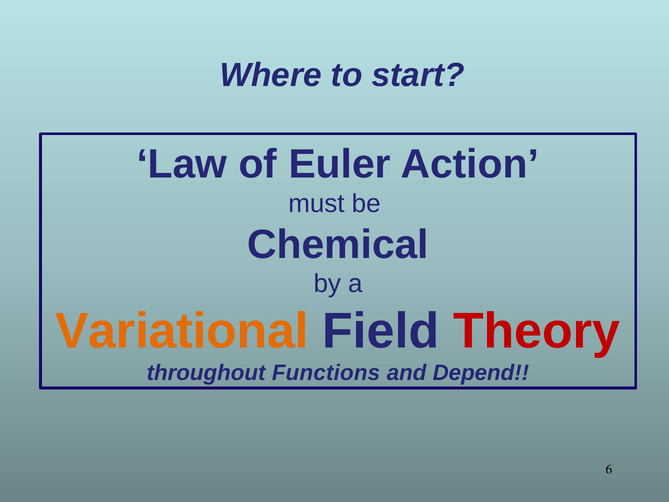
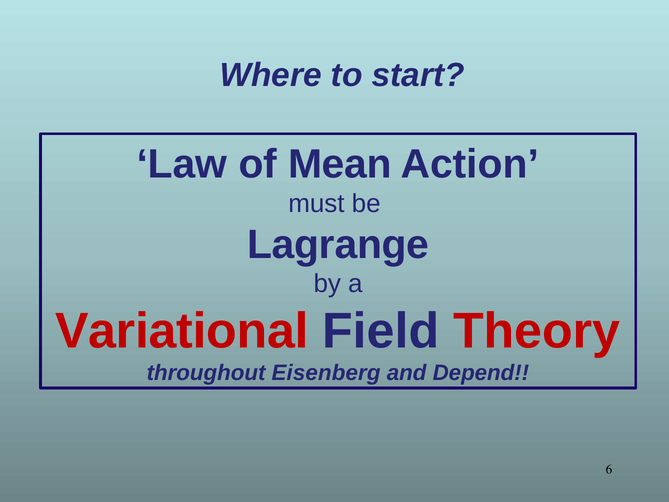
Euler: Euler -> Mean (340, 164)
Chemical: Chemical -> Lagrange (338, 245)
Variational colour: orange -> red (182, 331)
Functions: Functions -> Eisenberg (326, 373)
